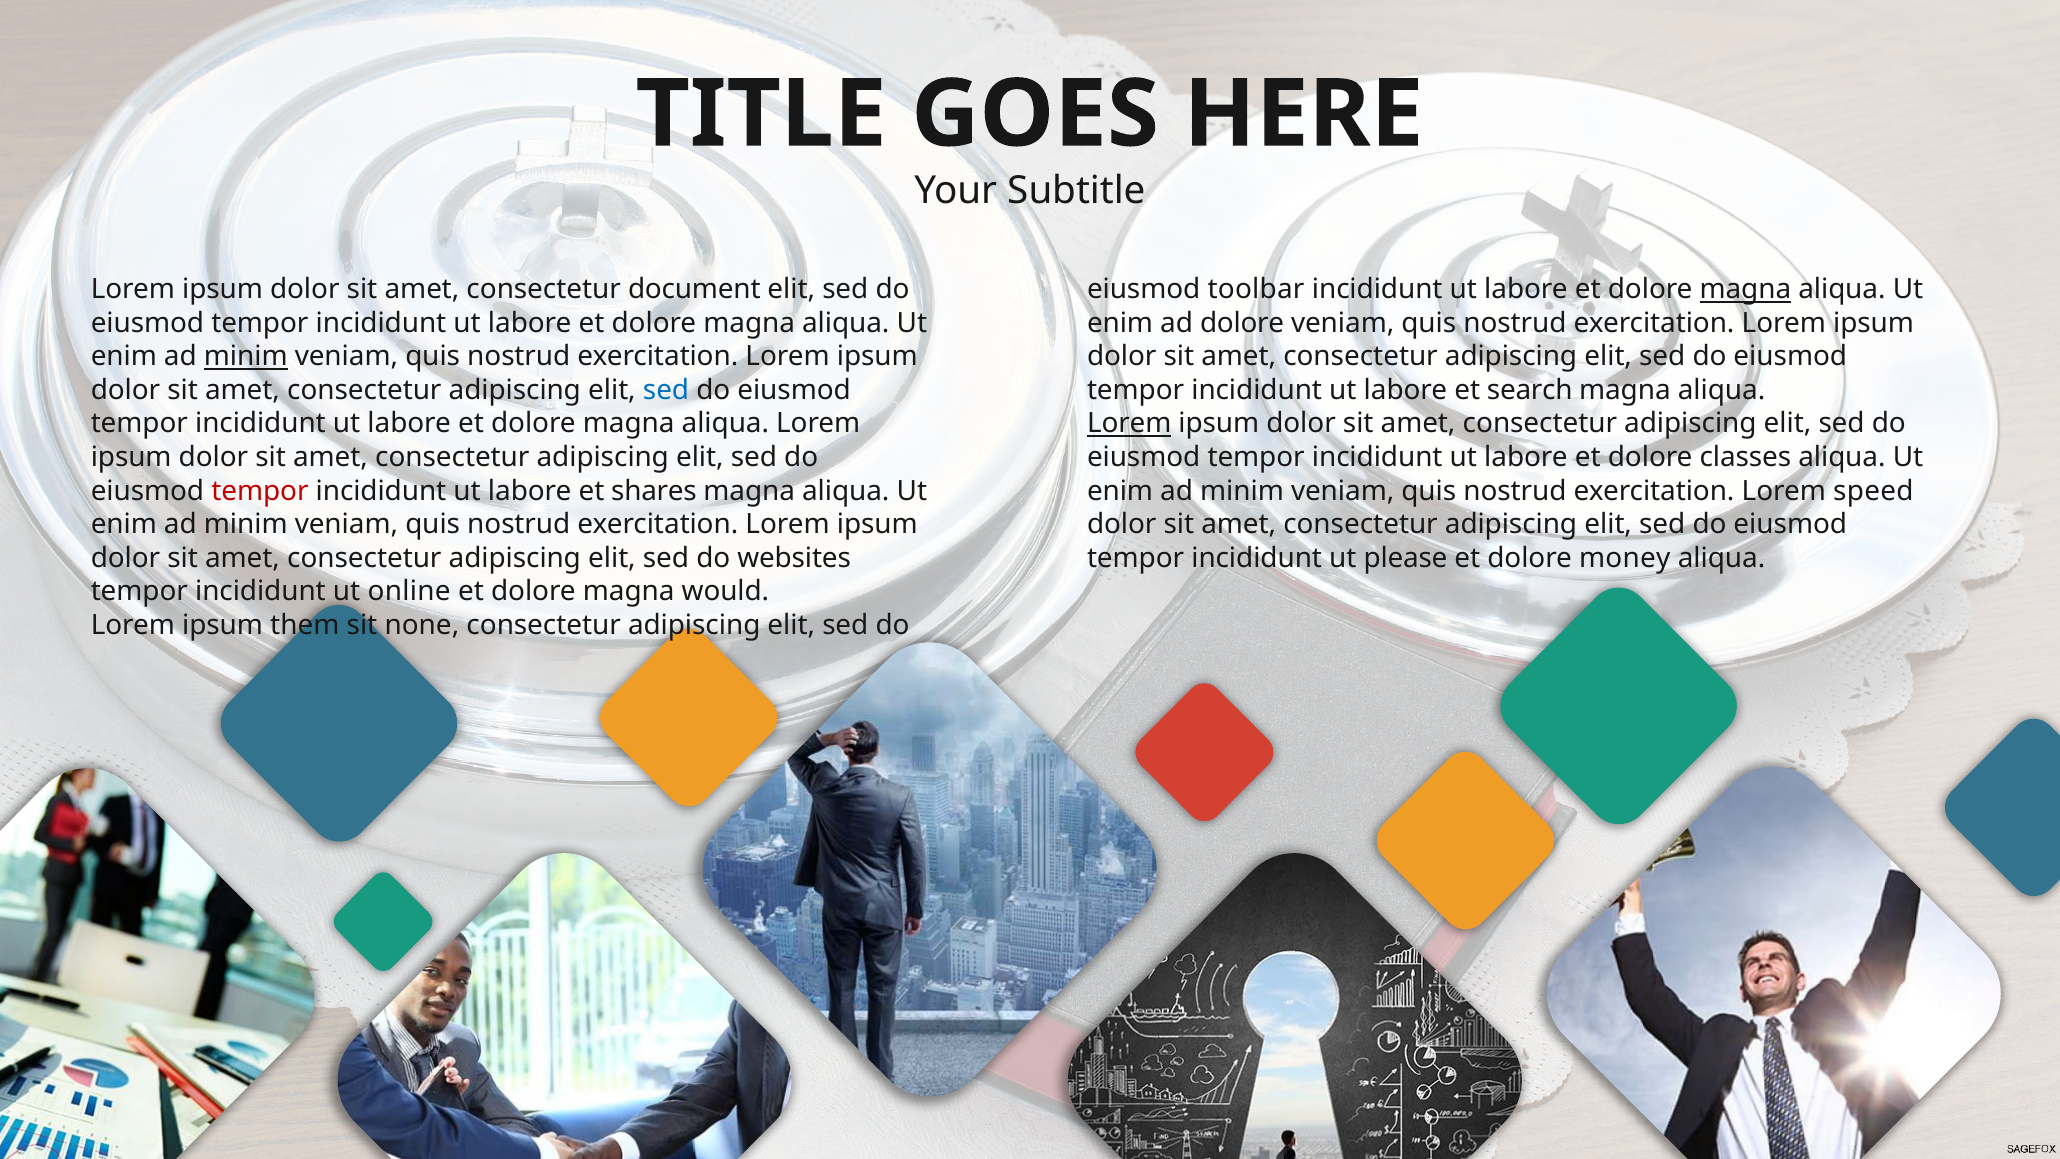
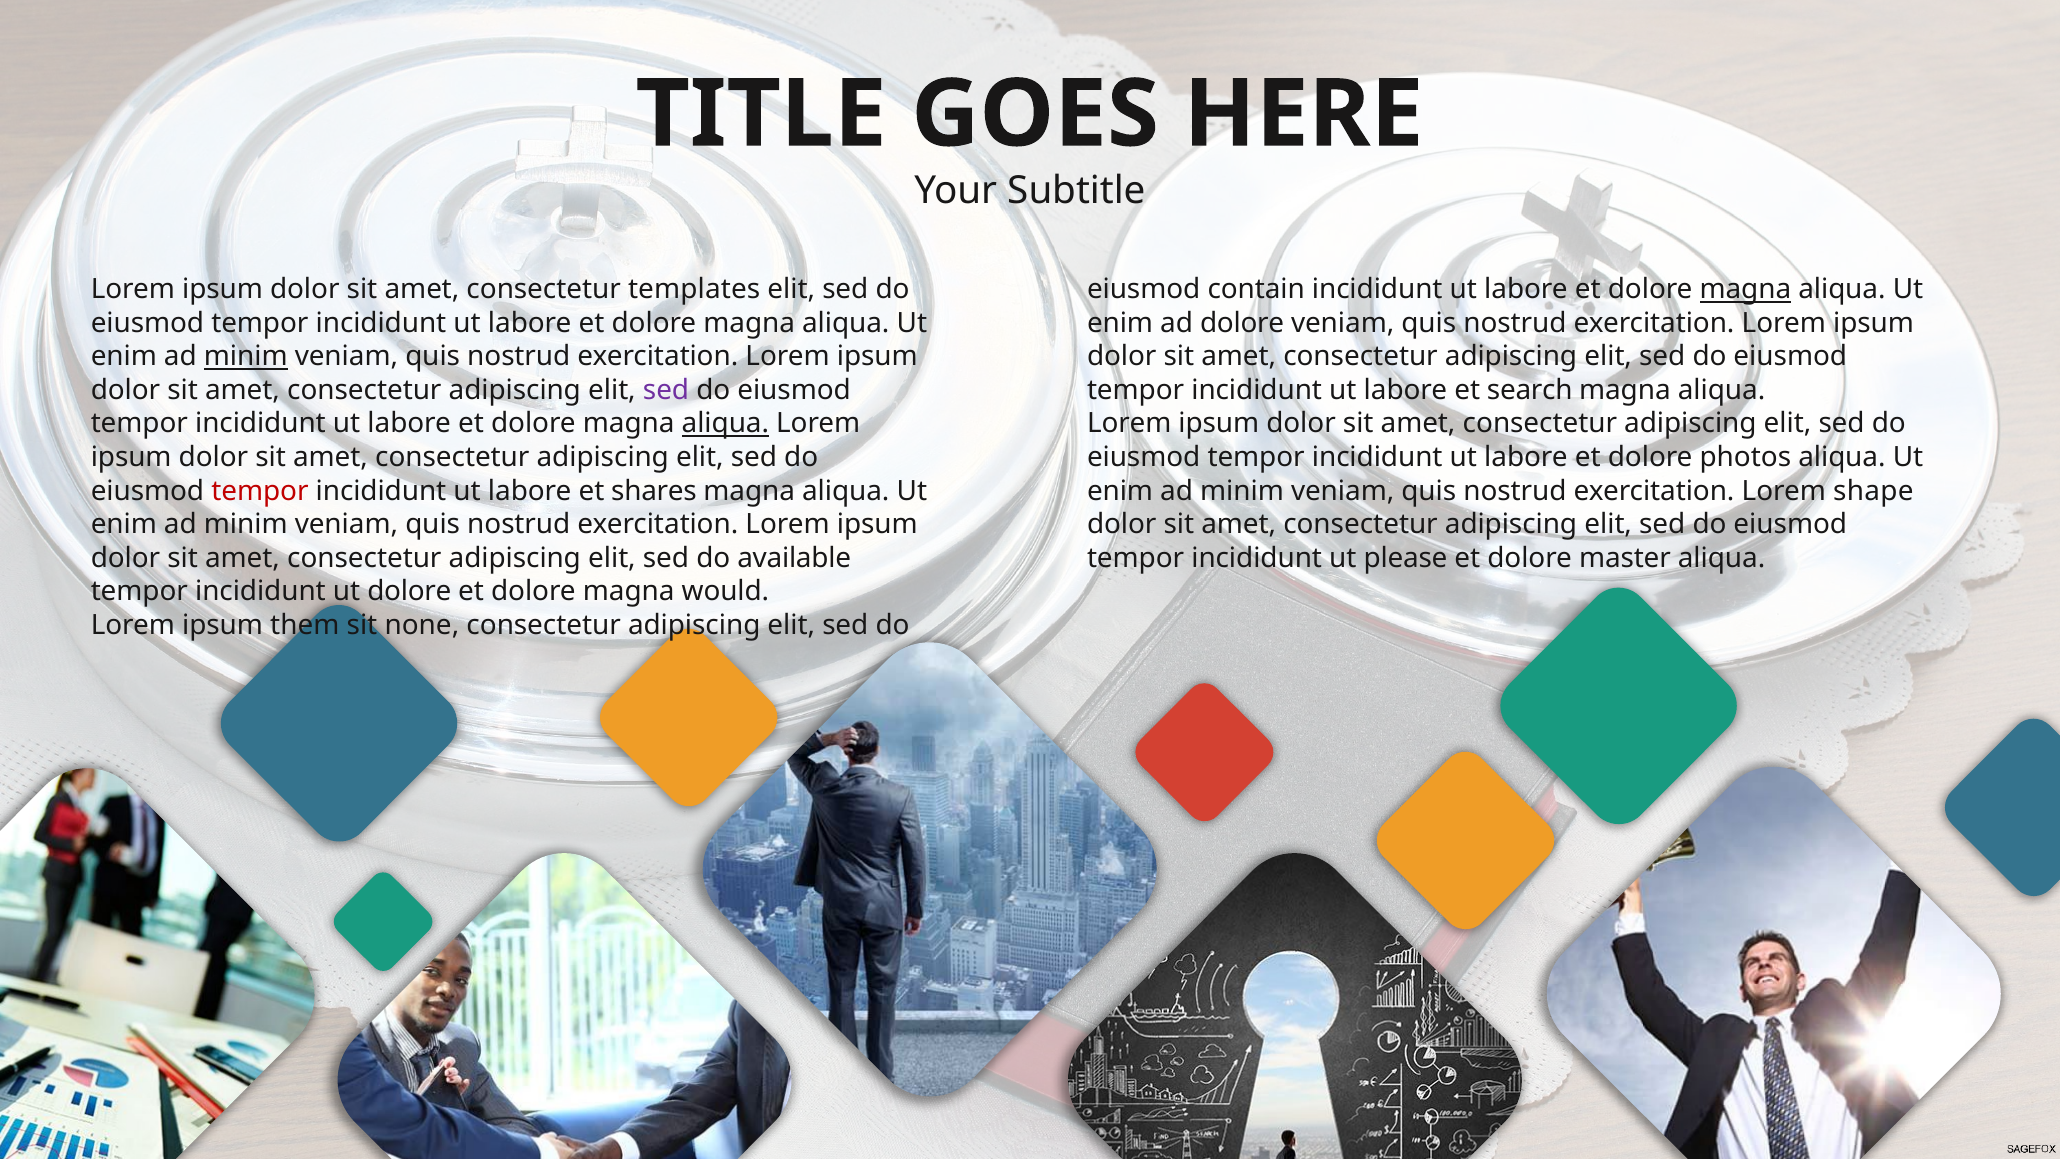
document: document -> templates (694, 290)
toolbar: toolbar -> contain (1256, 290)
sed colour: blue -> purple (666, 390)
aliqua underline: none -> present (725, 424)
Lorem underline: present -> none (1129, 424)
classes: classes -> photos (1745, 457)
speed: speed -> shape (1873, 491)
websites: websites -> available (794, 558)
money: money -> master (1625, 558)
ut online: online -> dolore (409, 591)
